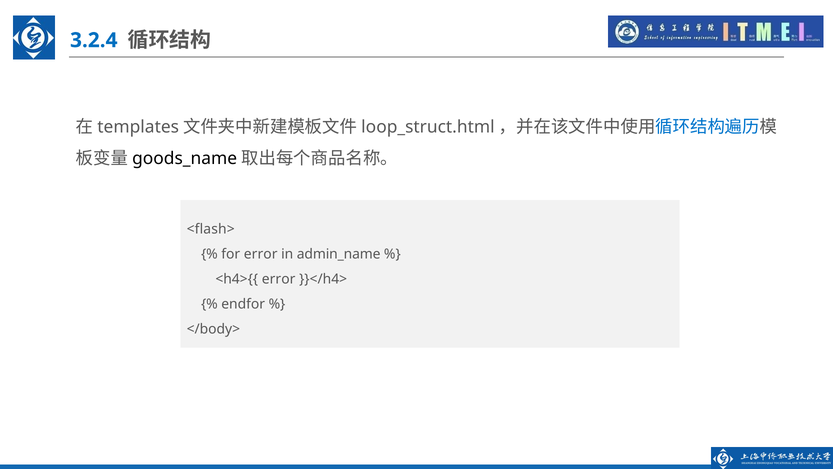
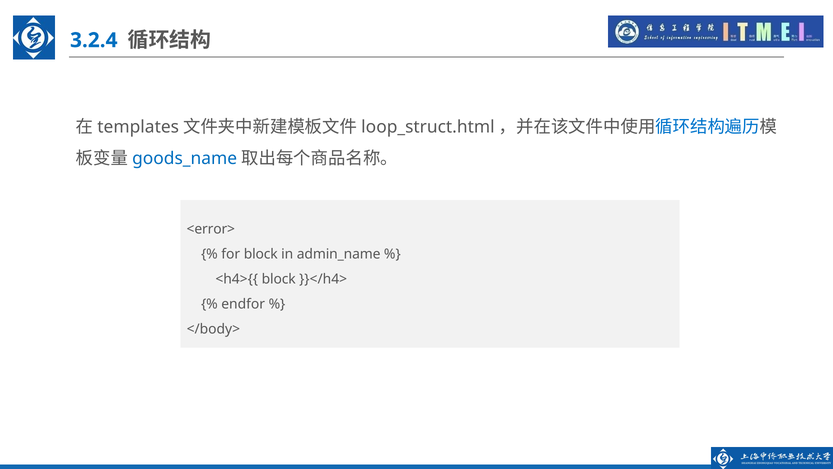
goods_name colour: black -> blue (185, 158)
<flash>: <flash> -> <error> (211, 229)
for error: error -> block (261, 254)
<h4>{{ error: error -> block (279, 279)
